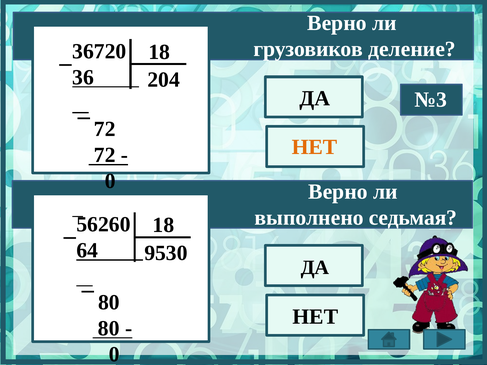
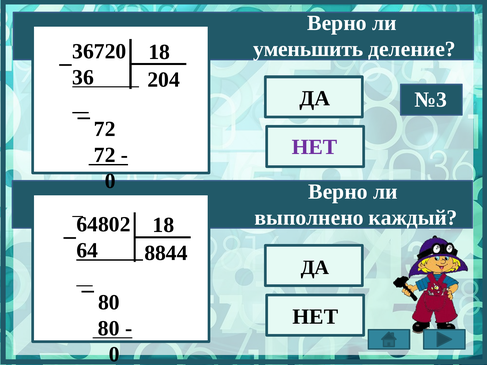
грузовиков: грузовиков -> уменьшить (308, 49)
НЕТ colour: orange -> purple (315, 147)
седьмая: седьмая -> каждый (413, 218)
56260: 56260 -> 64802 (103, 225)
9530: 9530 -> 8844 (166, 253)
